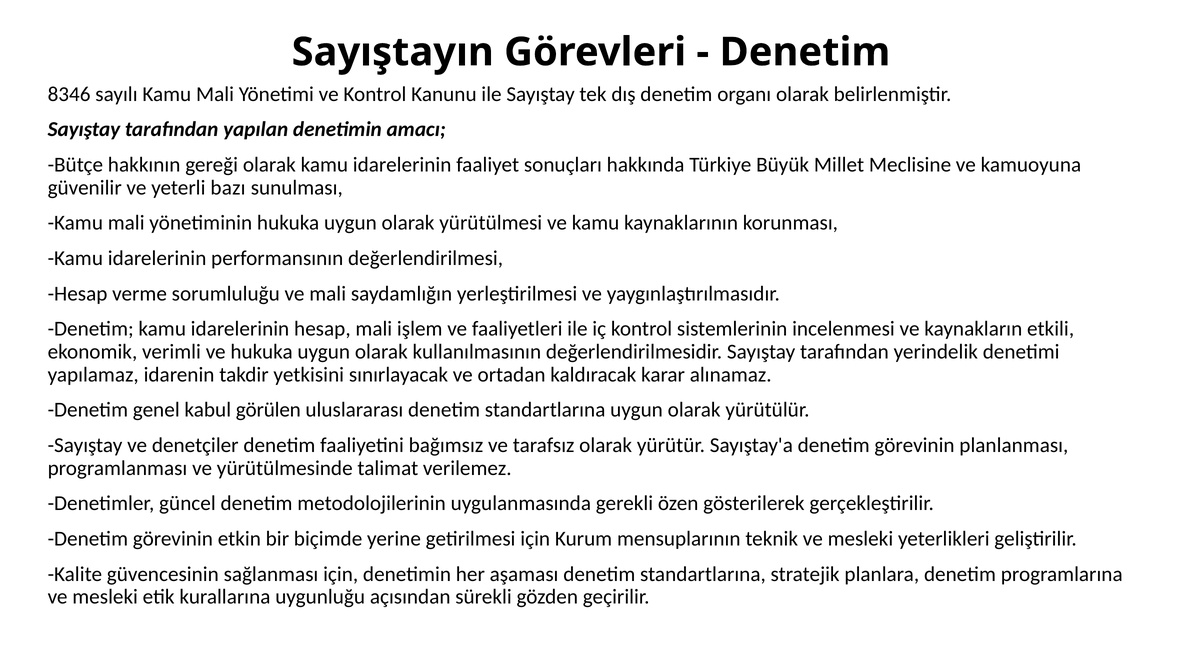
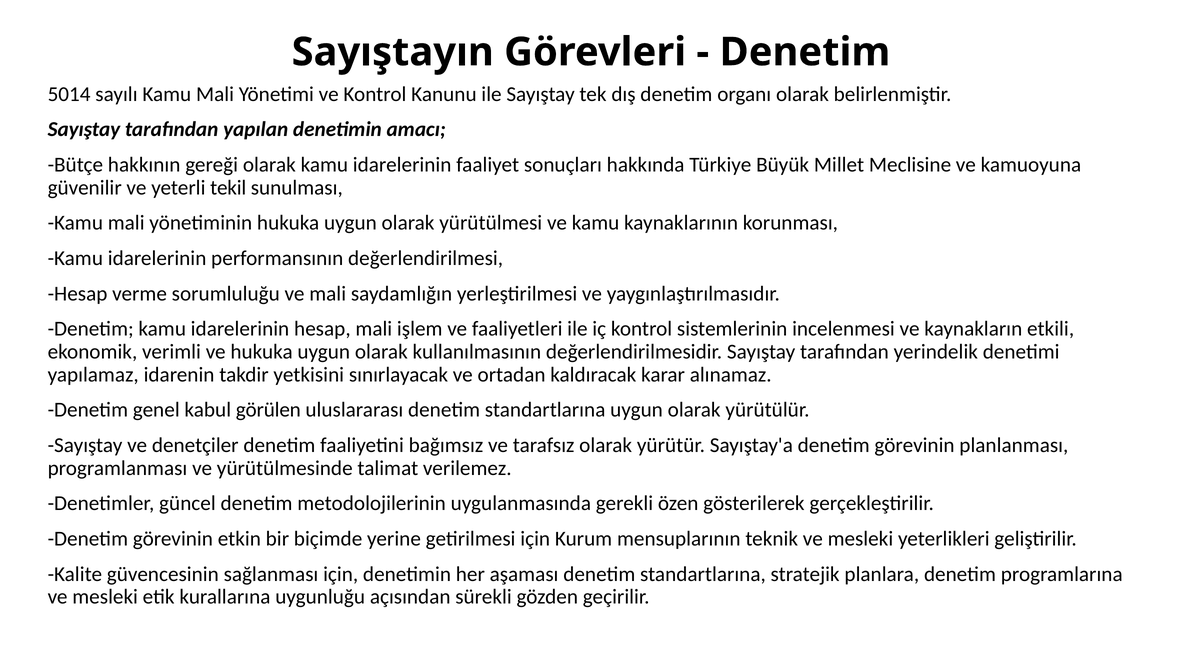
8346: 8346 -> 5014 (69, 94)
bazı: bazı -> tekil (228, 188)
